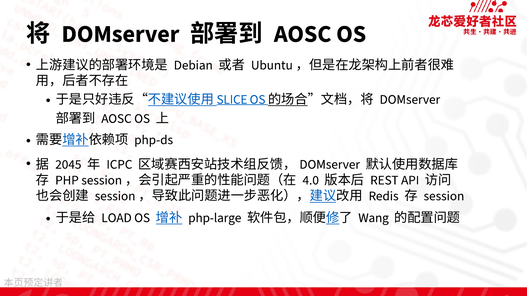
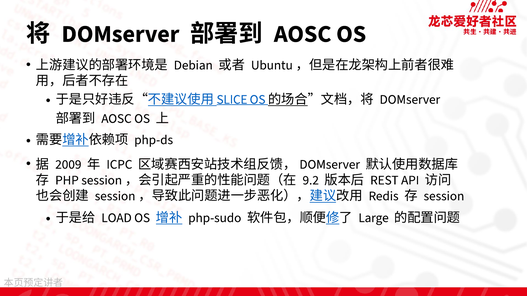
2045: 2045 -> 2009 (68, 165)
4.0: 4.0 -> 9.2 (311, 180)
php-large: php-large -> php-sudo (215, 218)
Wang: Wang -> Large (374, 218)
